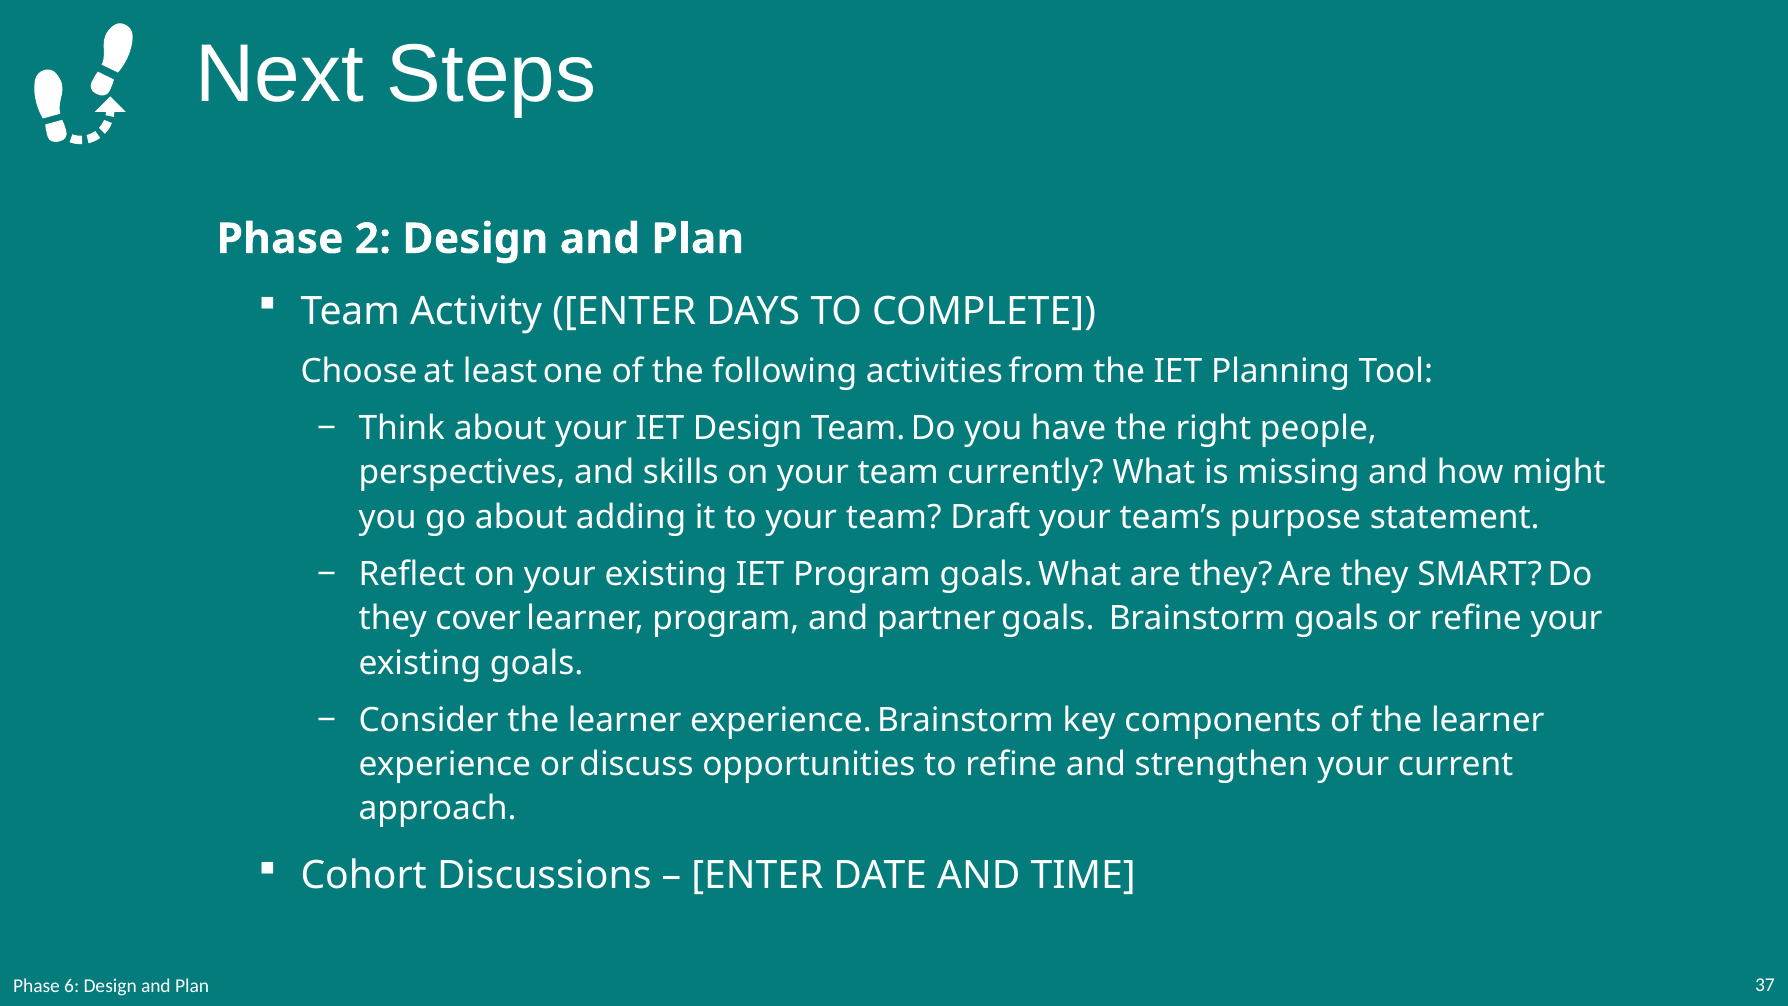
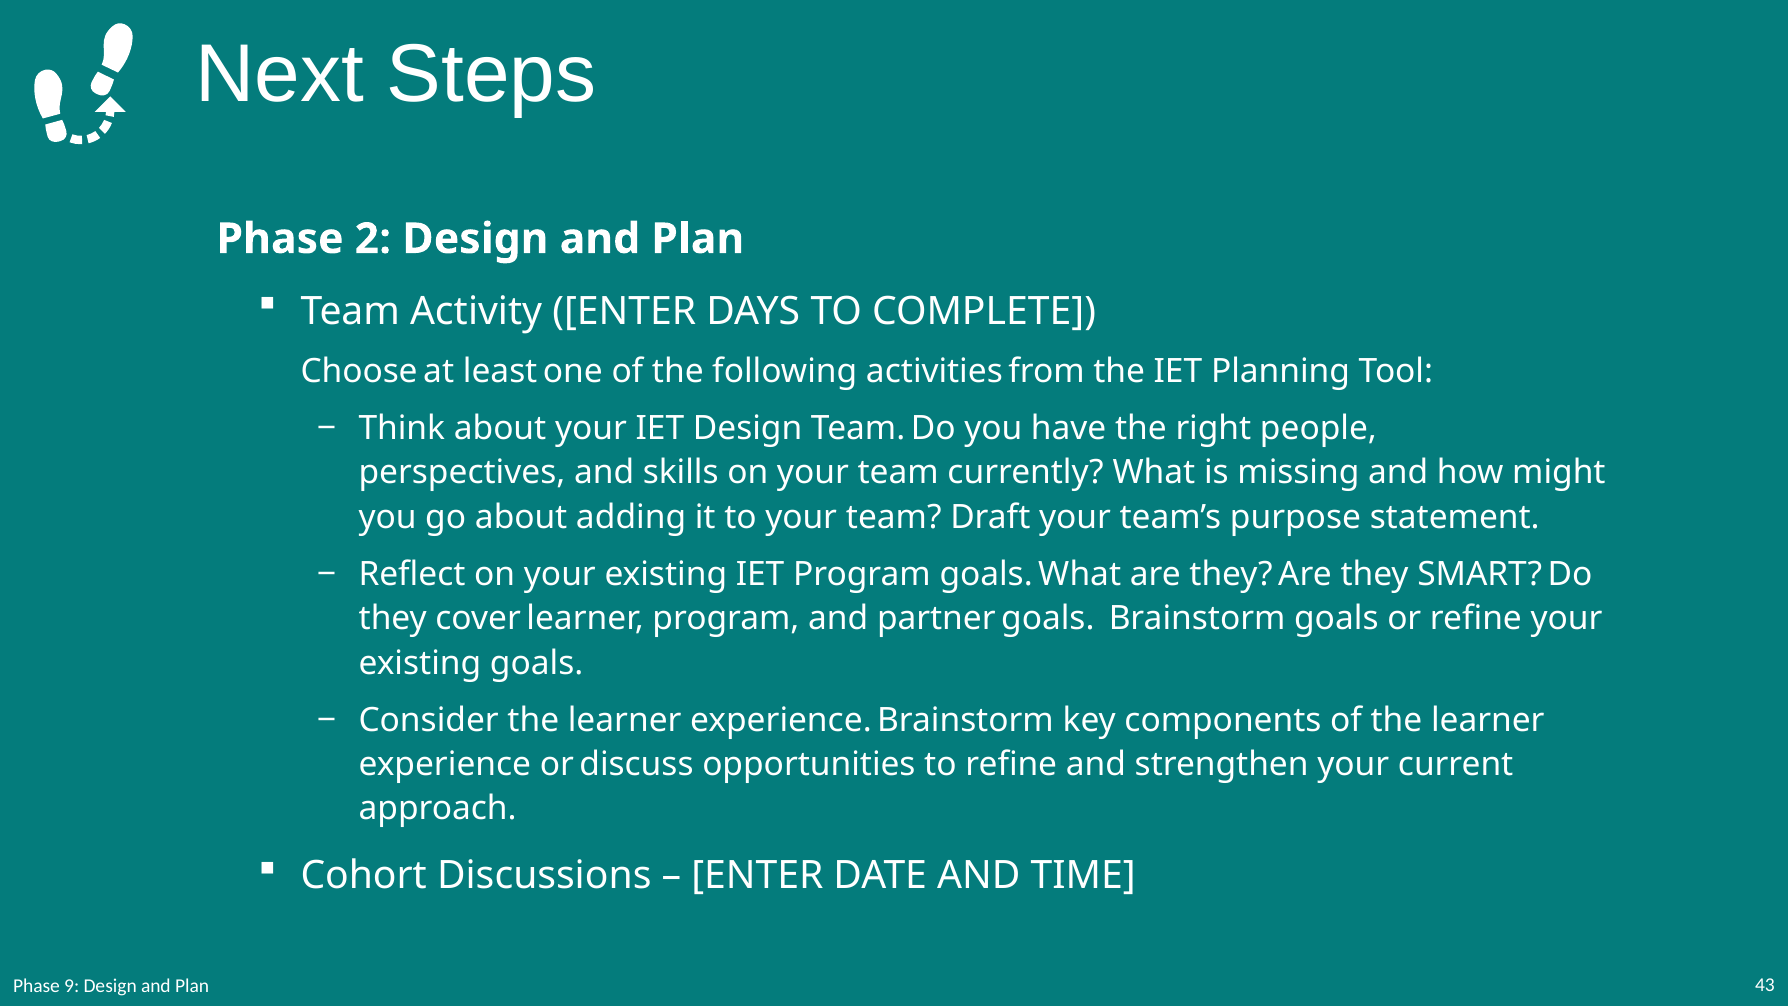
6: 6 -> 9 (72, 985)
37: 37 -> 43 (1765, 985)
